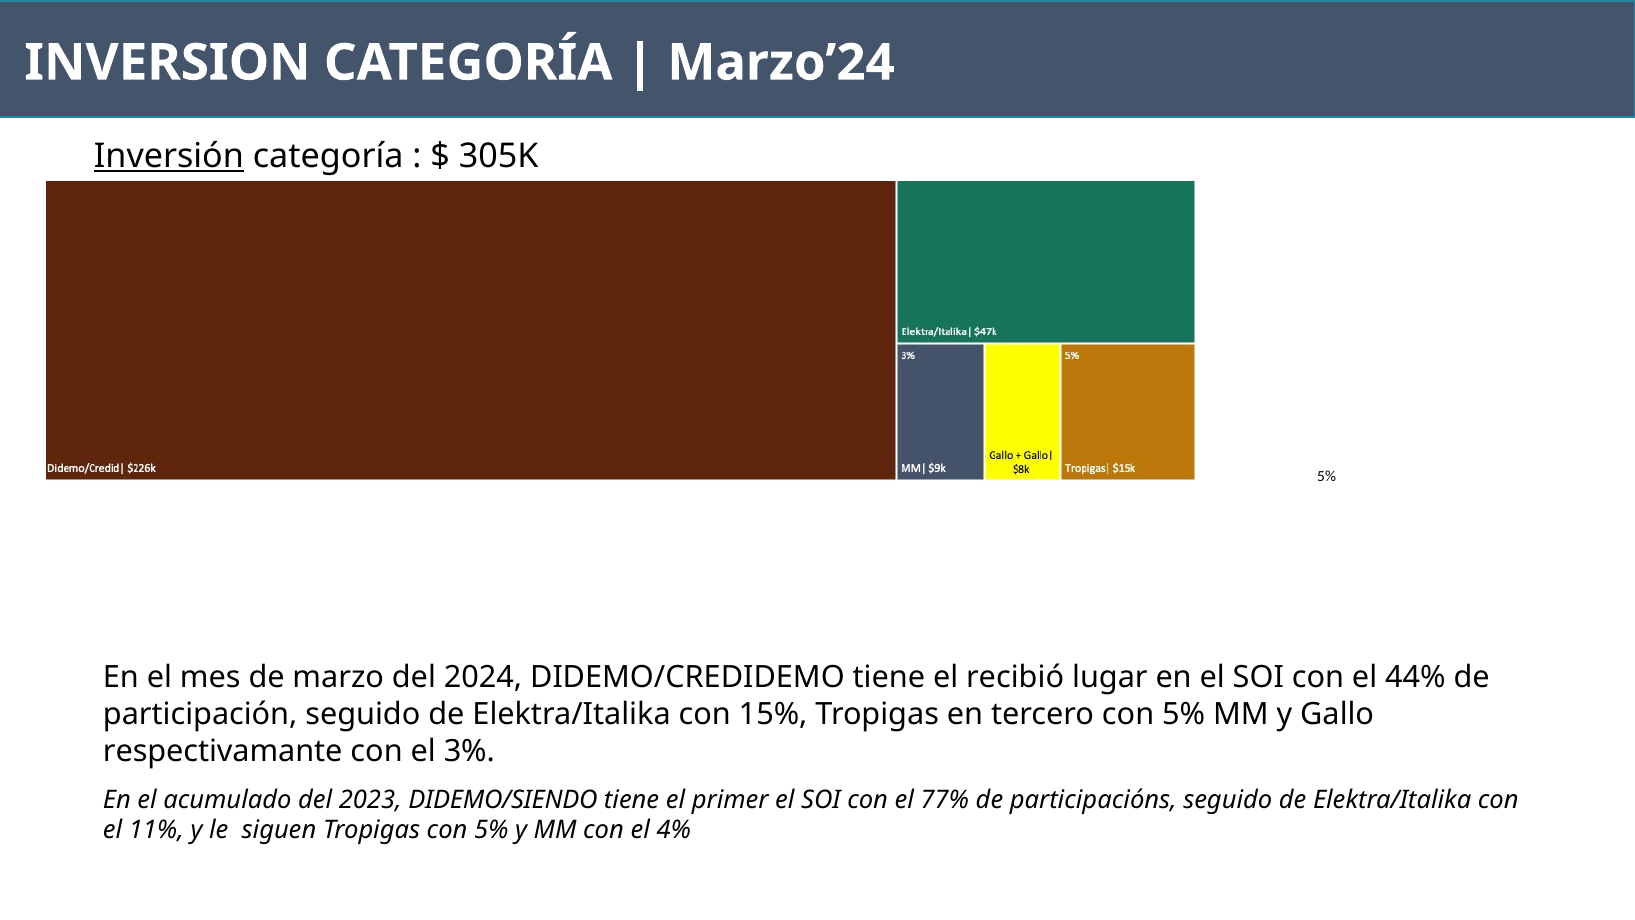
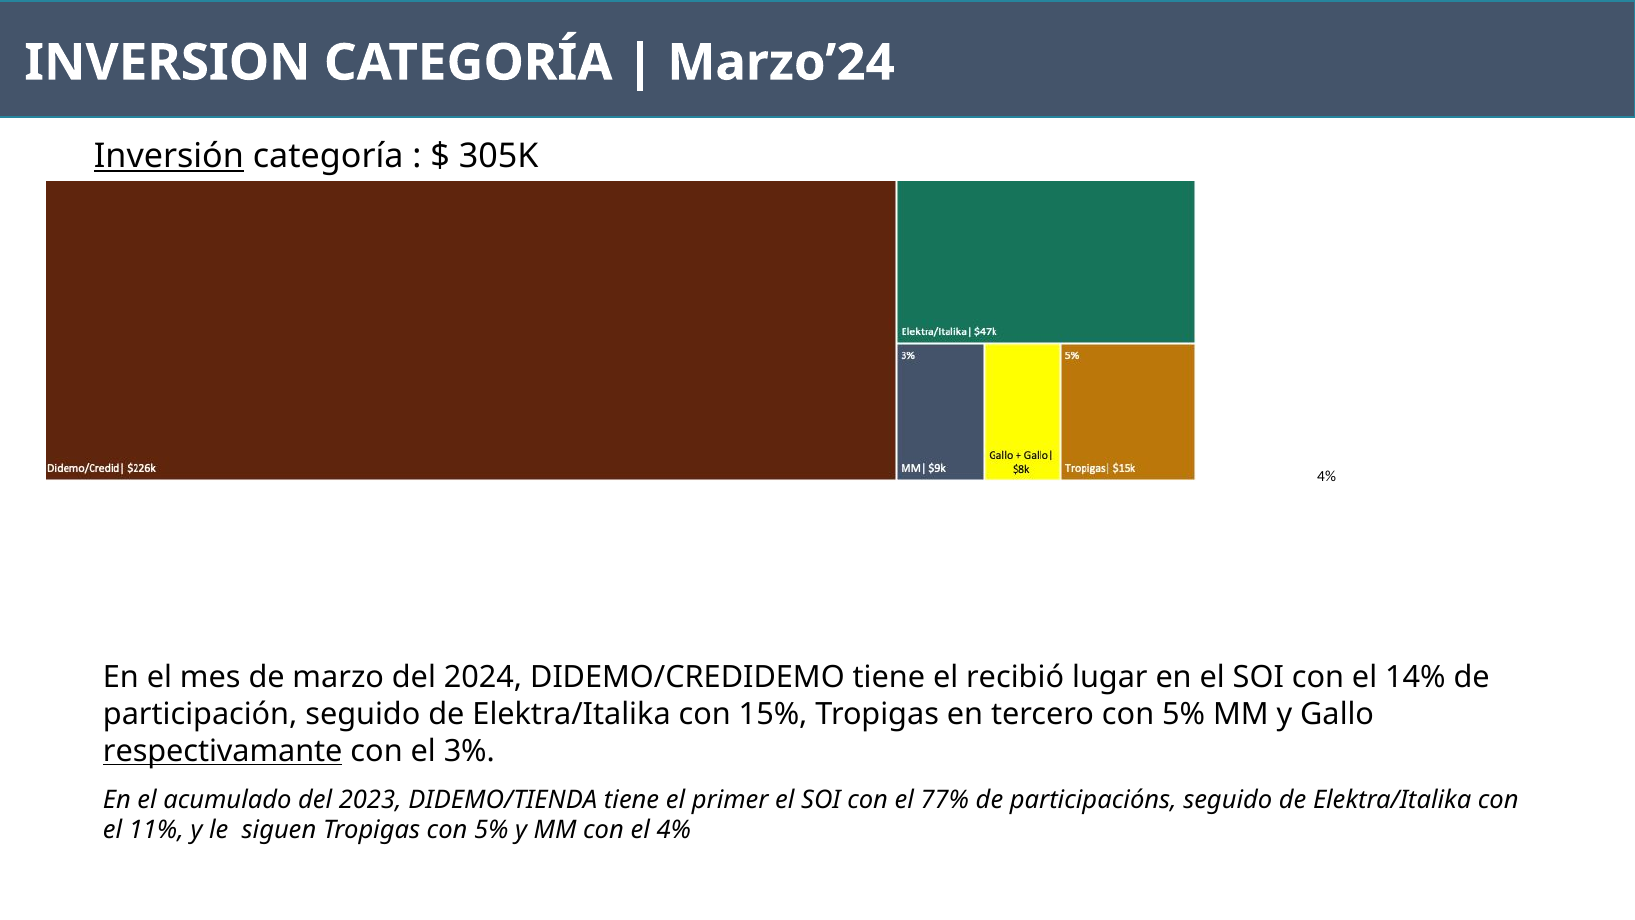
5%: 5% -> 4% (1327, 476)
44%: 44% -> 14% (1415, 677)
respectivamante underline: none -> present (223, 751)
DIDEMO/SIENDO: DIDEMO/SIENDO -> DIDEMO/TIENDA (503, 800)
